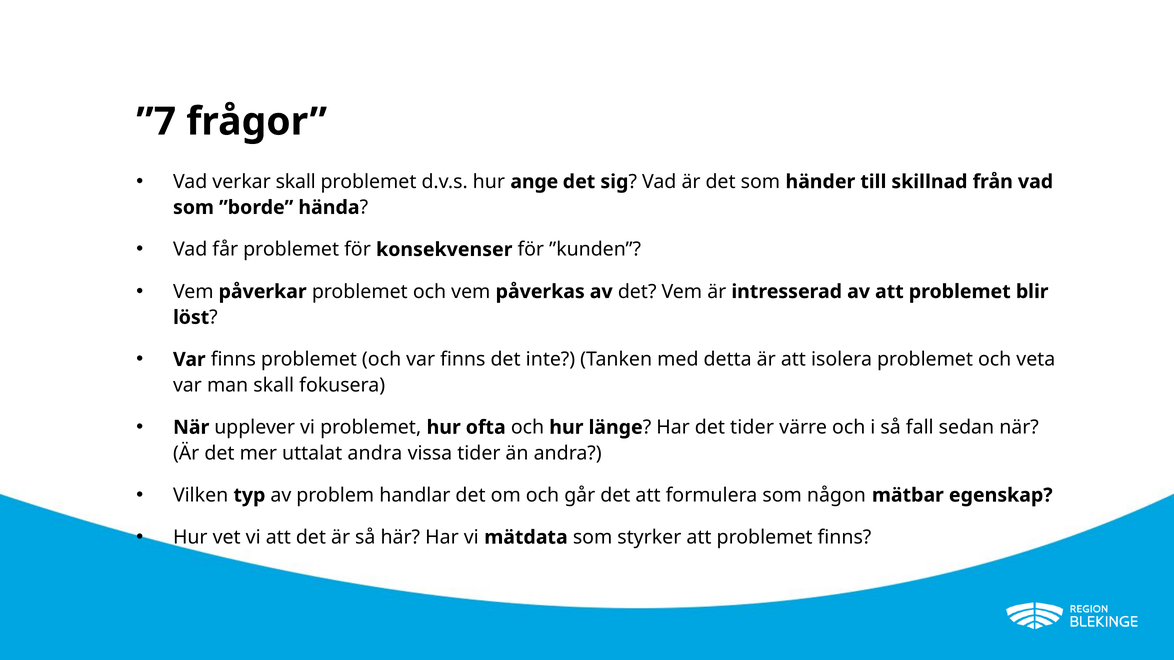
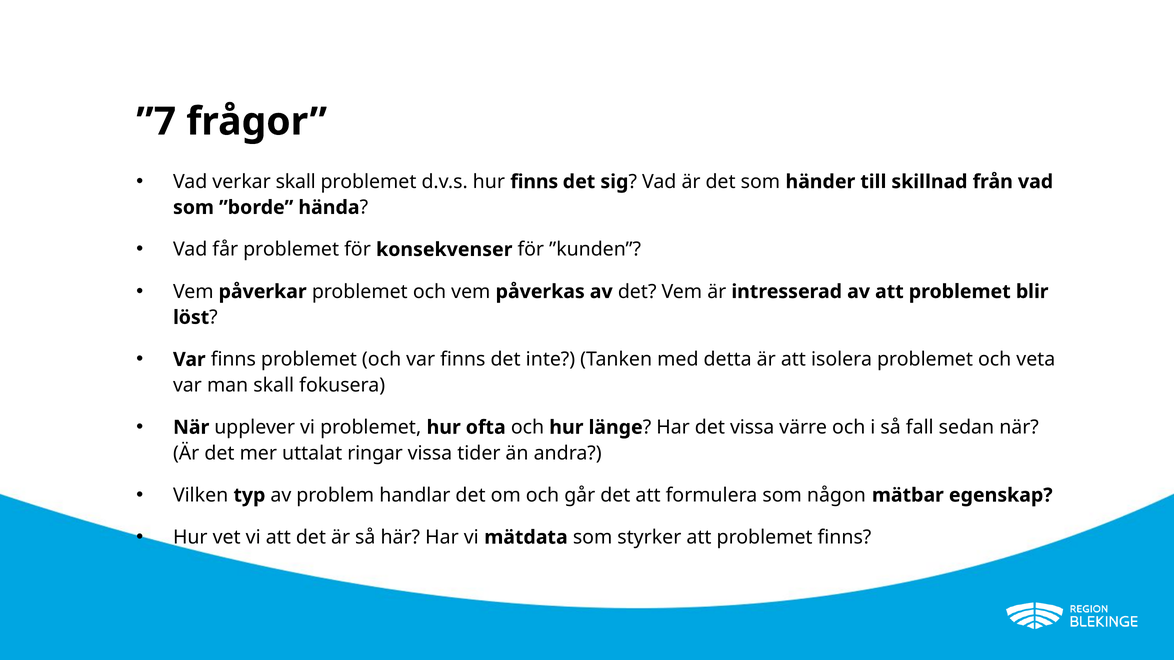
hur ange: ange -> finns (534, 182)
det tider: tider -> vissa (752, 428)
uttalat andra: andra -> ringar (375, 453)
